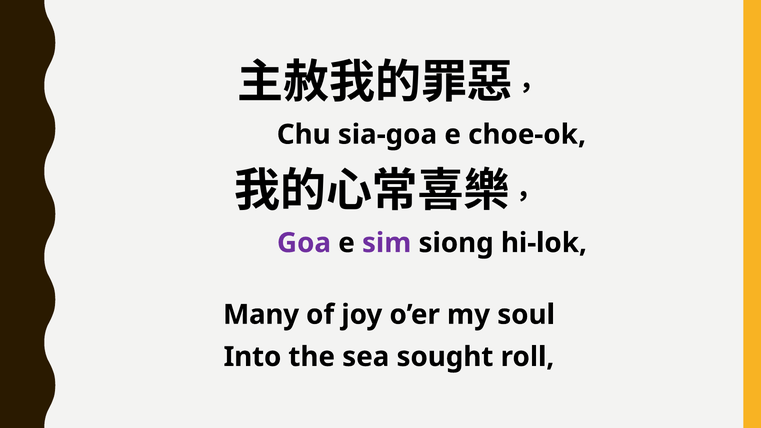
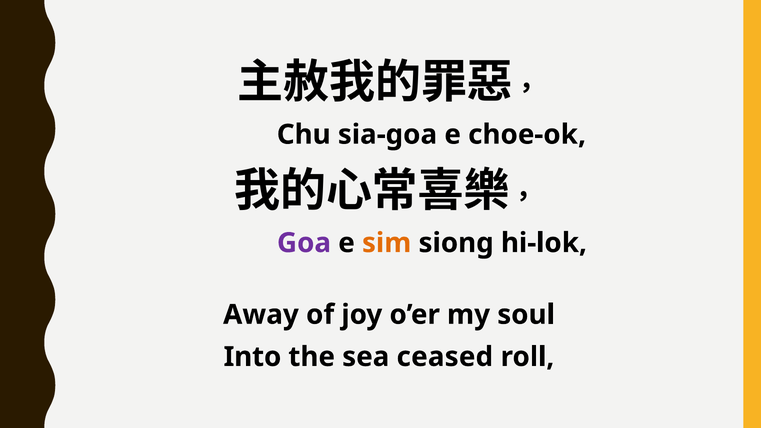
sim colour: purple -> orange (387, 243)
Many: Many -> Away (261, 315)
sought: sought -> ceased (445, 357)
